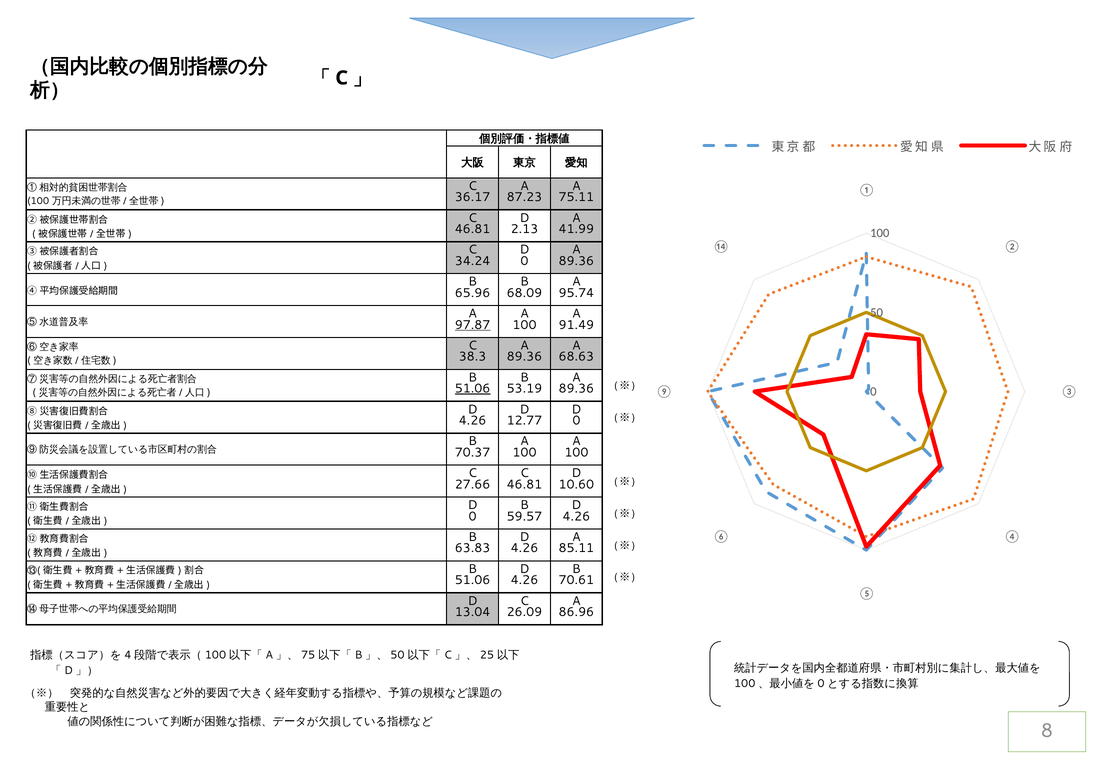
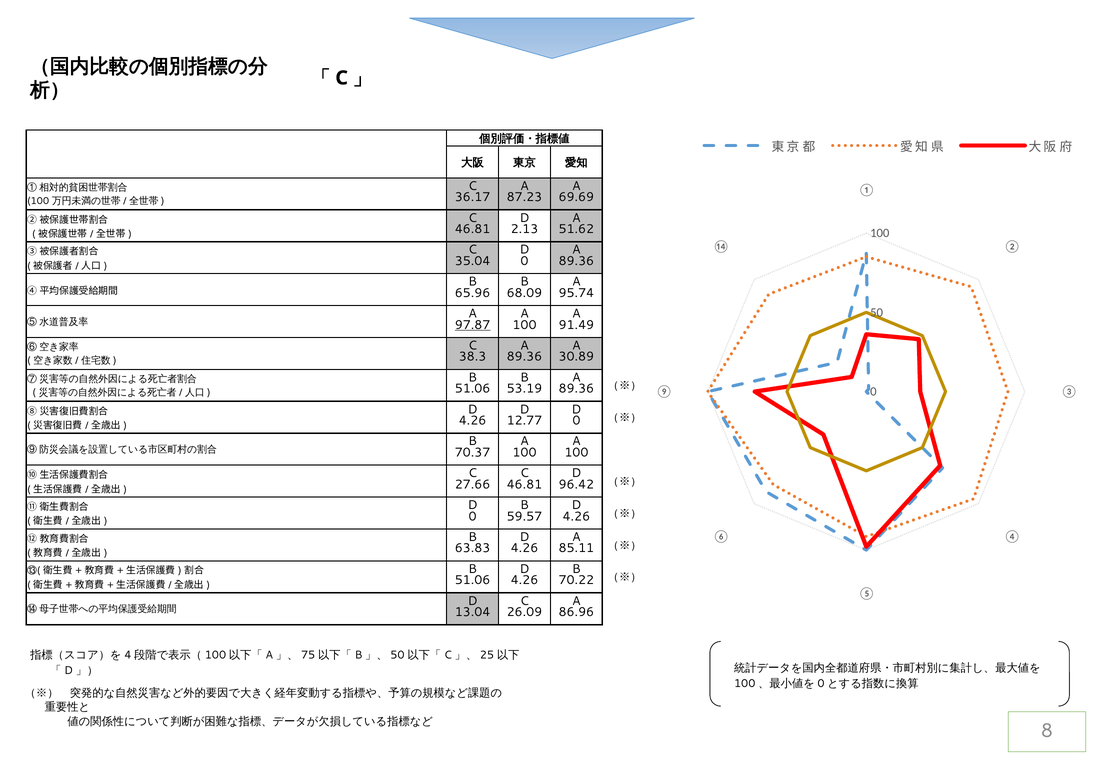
75.11: 75.11 -> 69.69 (576, 197)
41.99: 41.99 -> 51.62 (576, 229)
34.24: 34.24 -> 35.04 (473, 261)
68.63: 68.63 -> 30.89 (576, 357)
51.06 underline: present -> none (473, 389)
10.60: 10.60 -> 96.42 (576, 485)
70.61: 70.61 -> 70.22 (576, 580)
